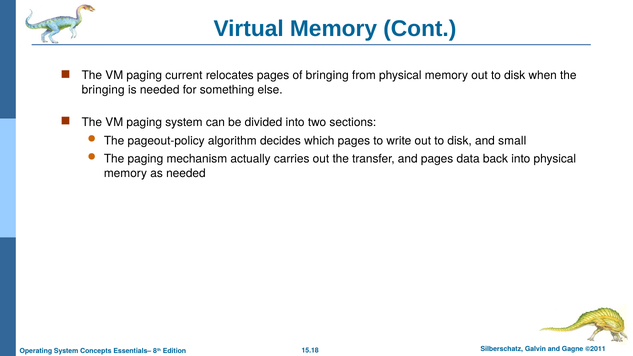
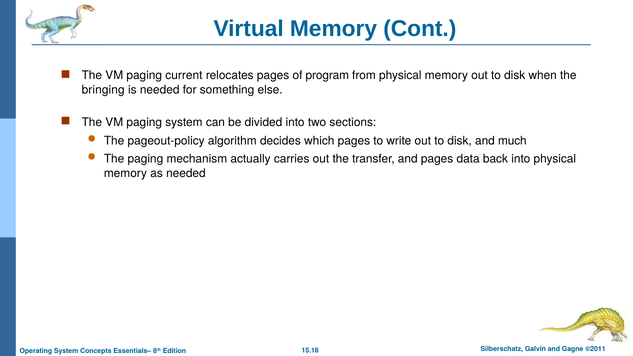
of bringing: bringing -> program (327, 75)
small: small -> much (512, 141)
